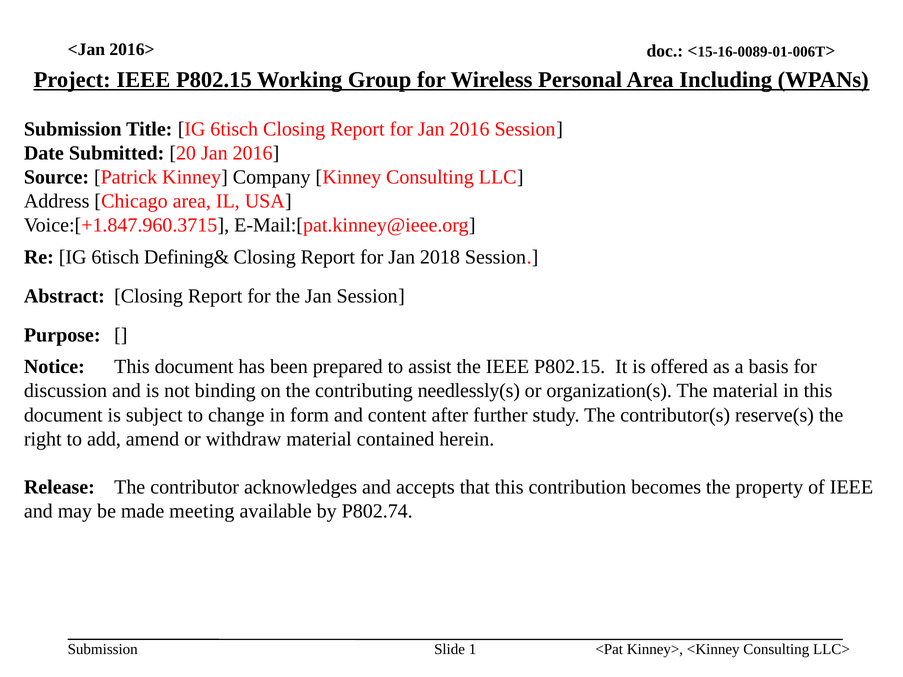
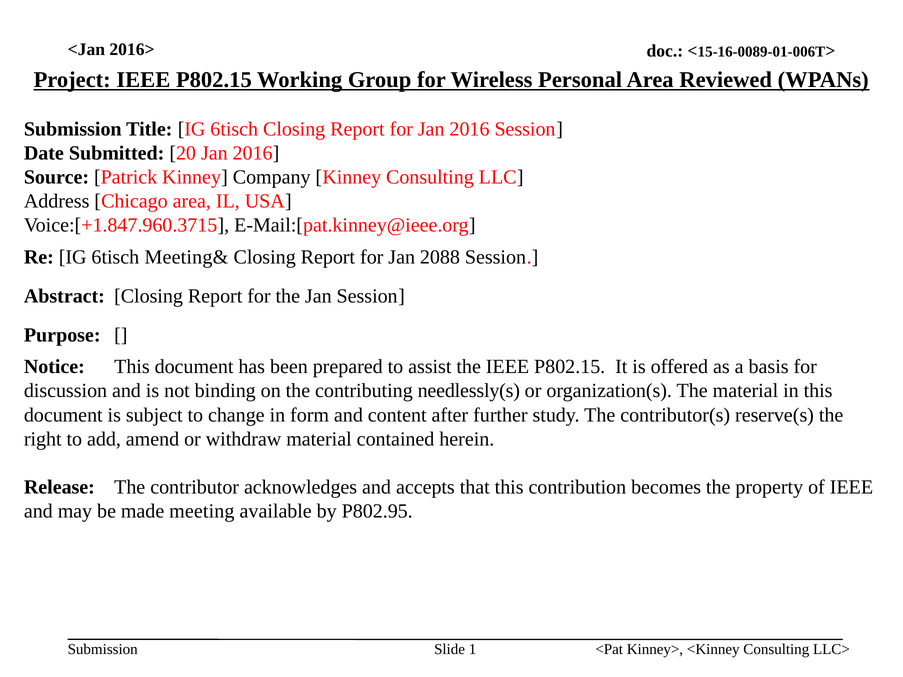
Including: Including -> Reviewed (726, 80)
Defining&: Defining& -> Meeting& (186, 257)
2018: 2018 -> 2088 (440, 257)
P802.74: P802.74 -> P802.95 (377, 511)
